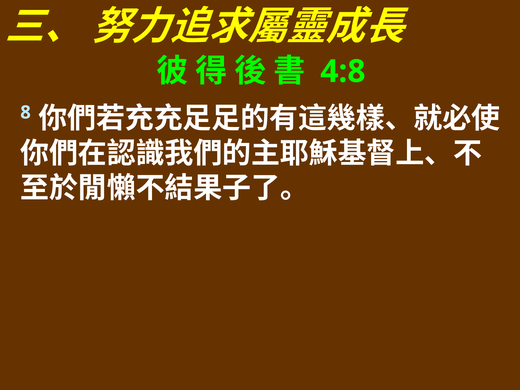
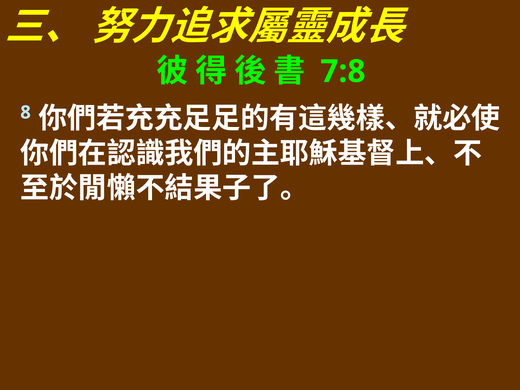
4:8: 4:8 -> 7:8 (343, 71)
